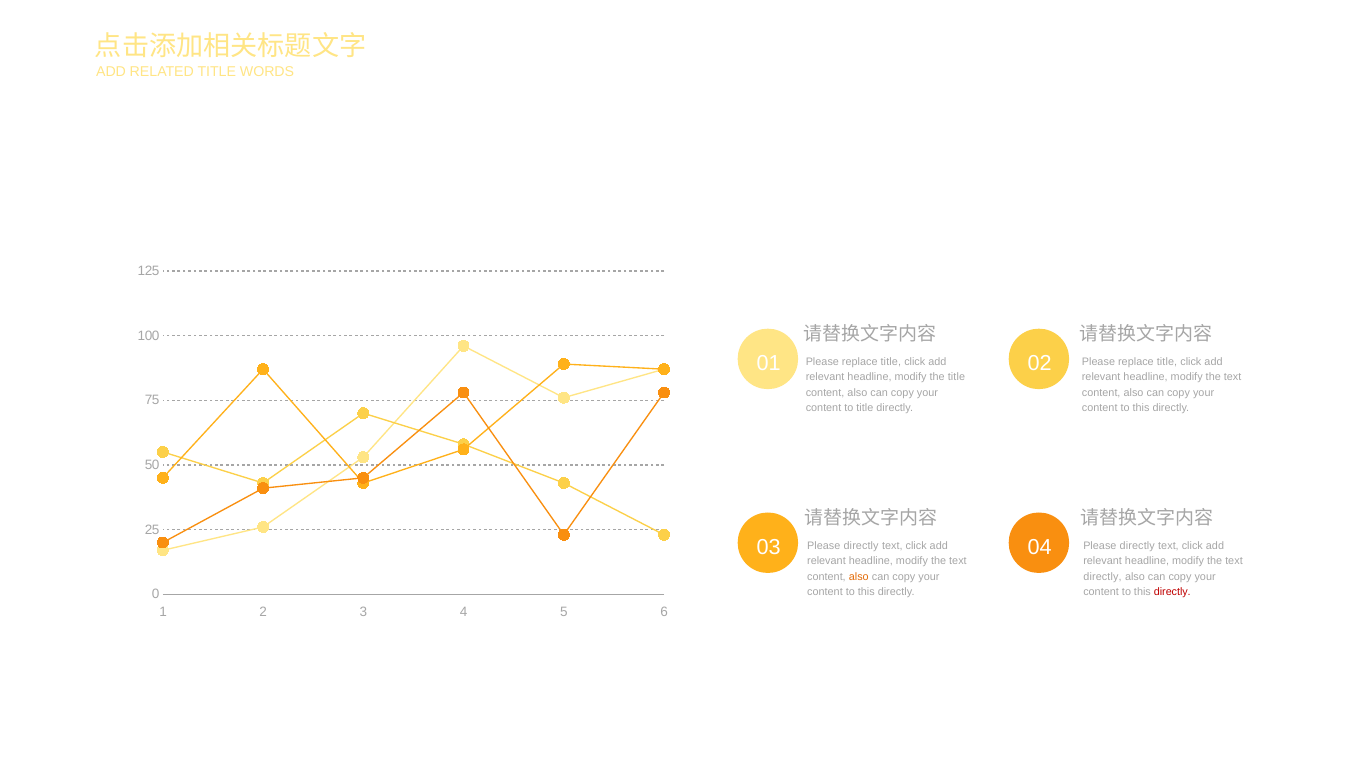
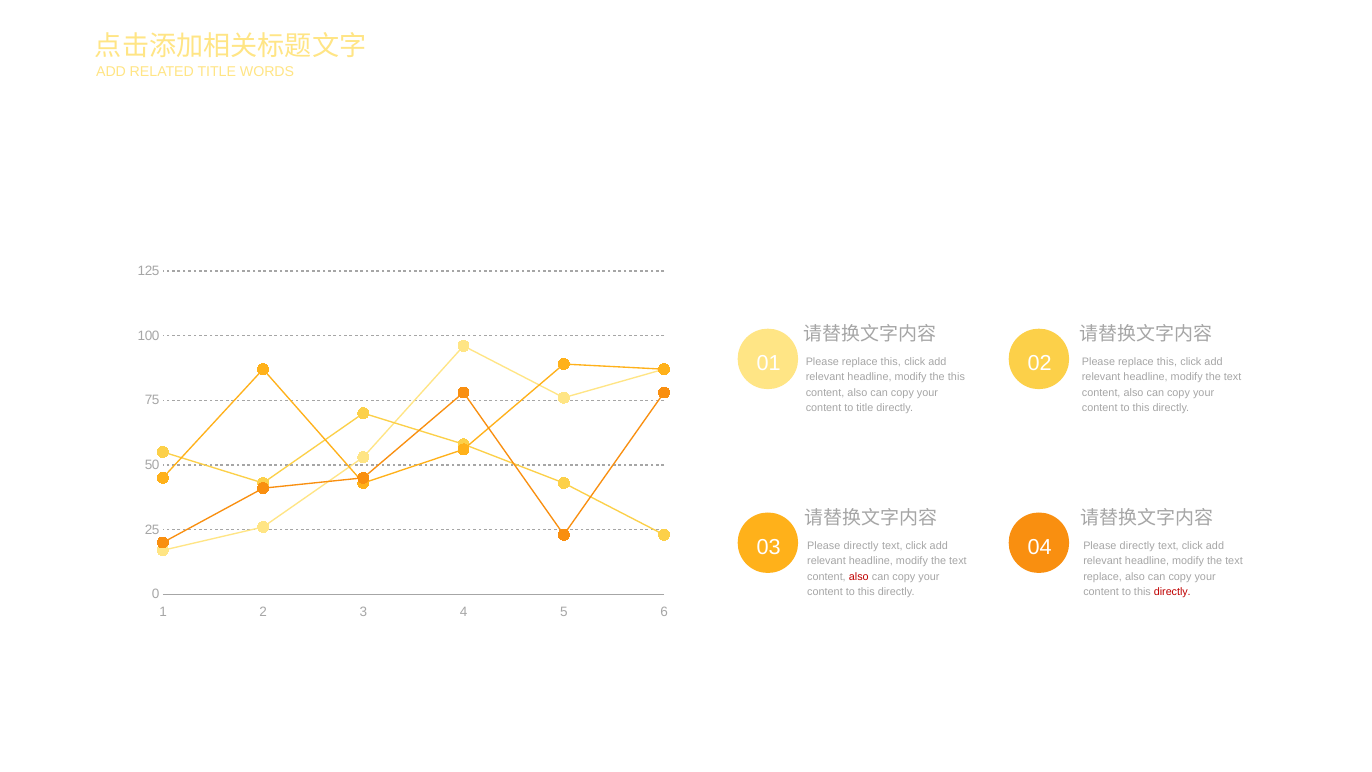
title: title -> this (891, 362)
title: title -> this (1167, 362)
the title: title -> this (956, 377)
also colour: orange -> red (859, 577)
directly: directly -> replace (1103, 577)
